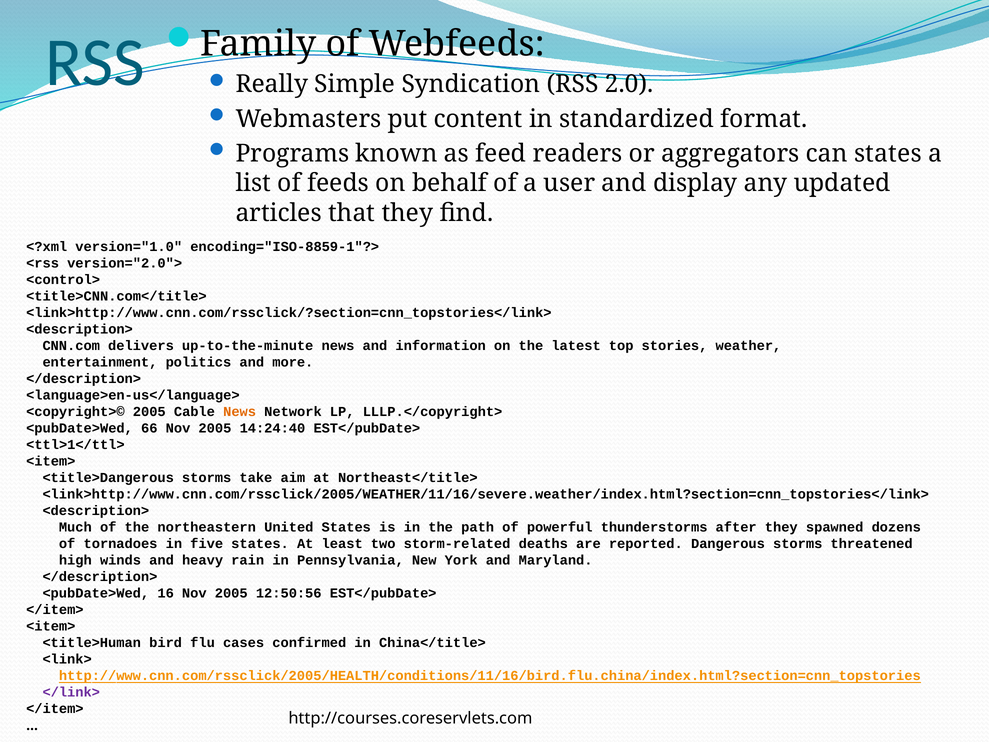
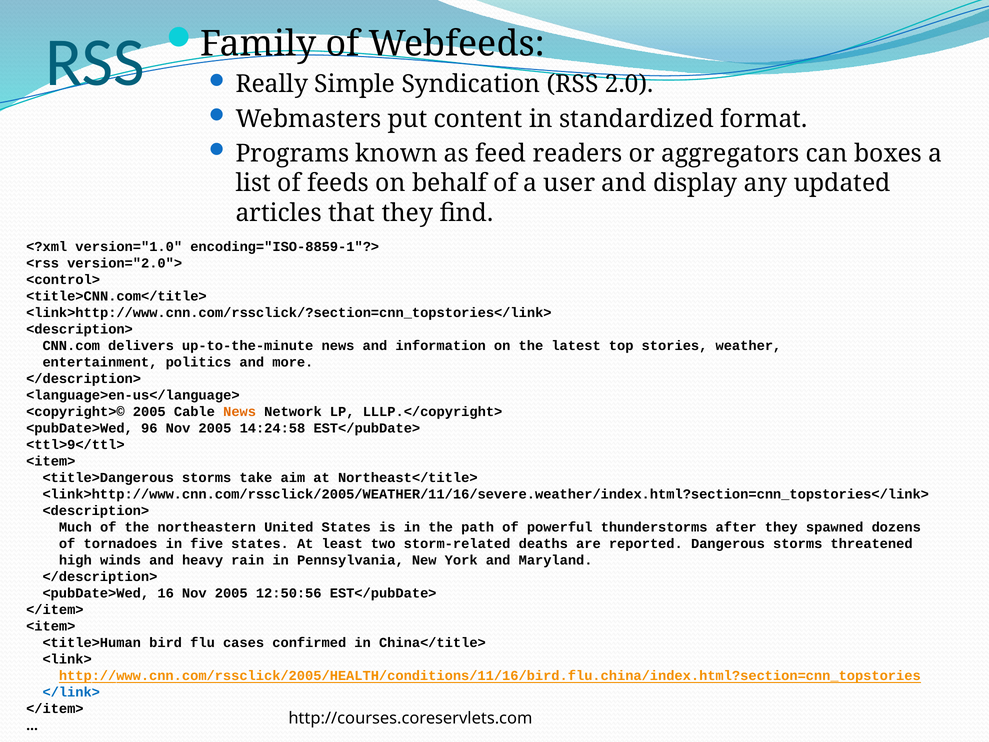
can states: states -> boxes (888, 153)
66: 66 -> 96 (149, 428)
14:24:40: 14:24:40 -> 14:24:58 (272, 428)
<ttl>1</ttl>: <ttl>1</ttl> -> <ttl>9</ttl> (75, 445)
</link> colour: purple -> blue (71, 692)
